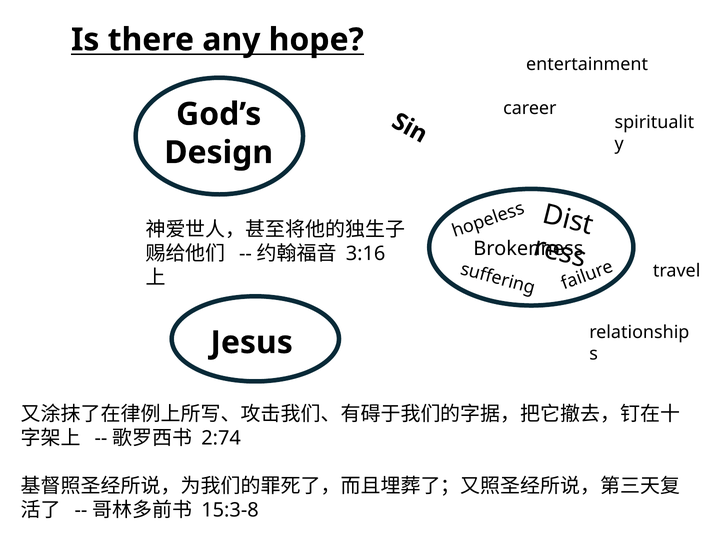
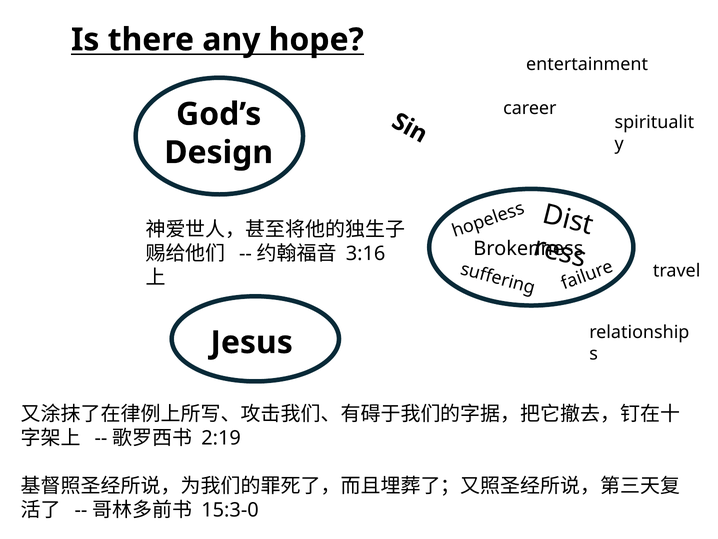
2:74: 2:74 -> 2:19 (221, 438)
15:3-8: 15:3-8 -> 15:3-0 (230, 509)
